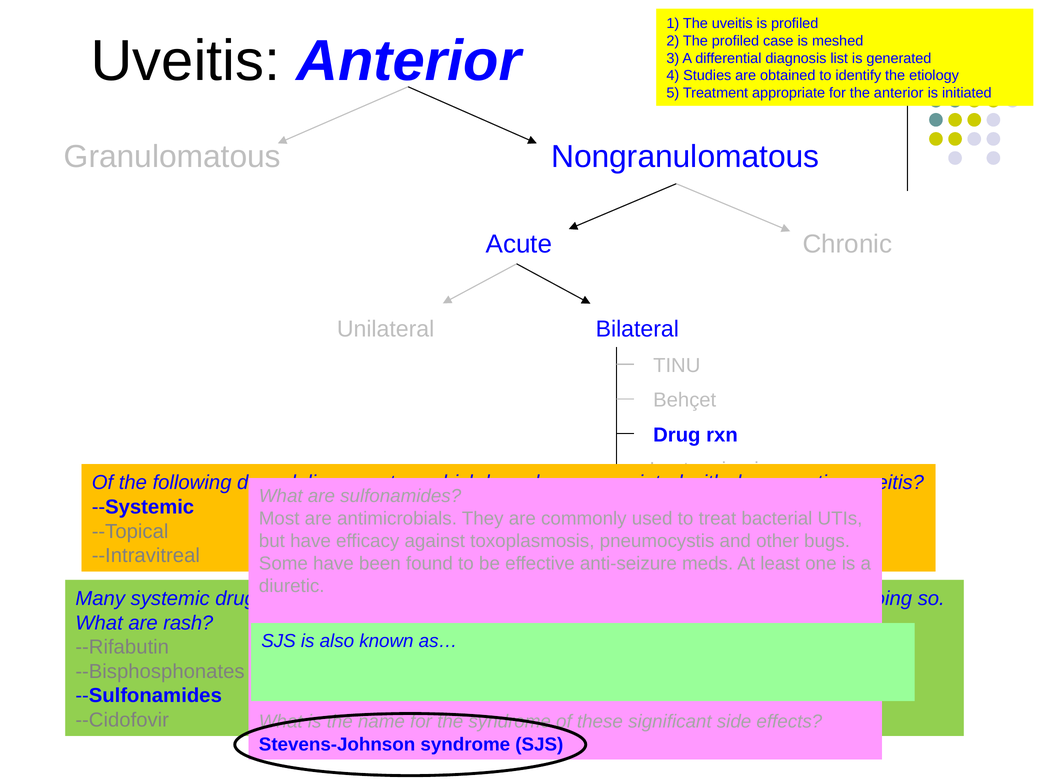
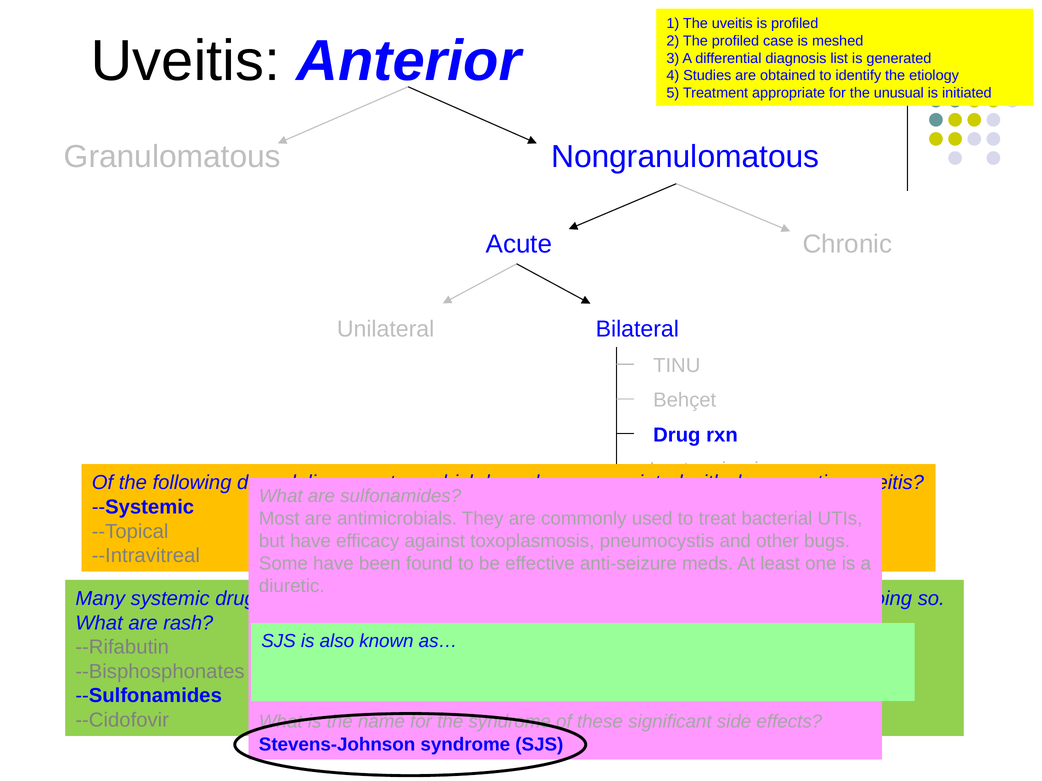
the anterior: anterior -> unusual (899, 93)
